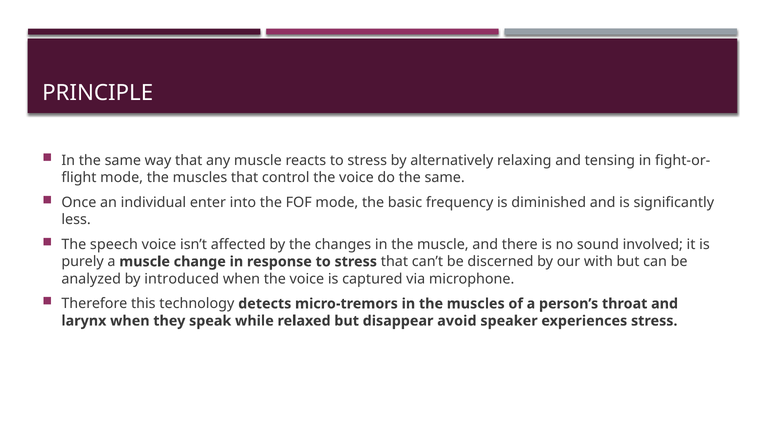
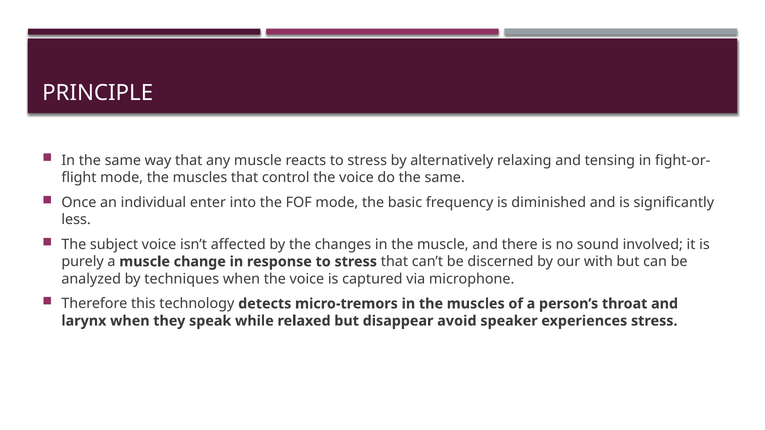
speech: speech -> subject (114, 245)
introduced: introduced -> techniques (182, 279)
